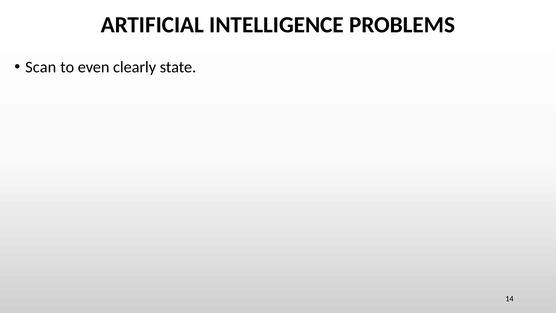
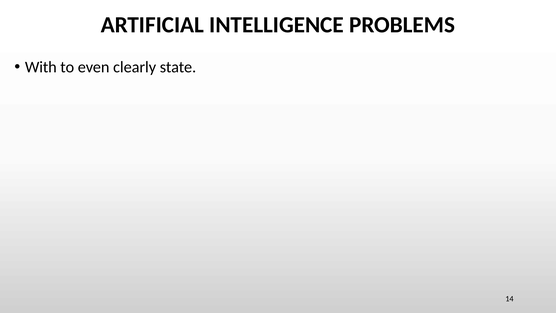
Scan: Scan -> With (41, 67)
